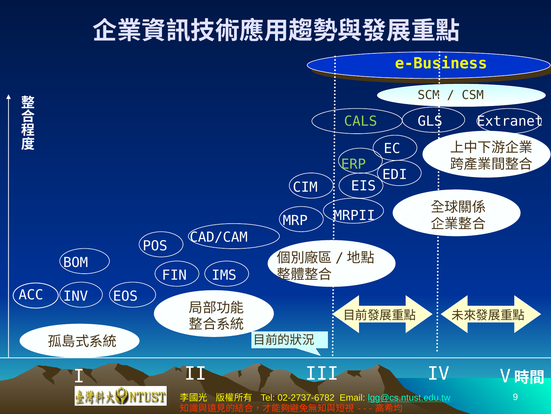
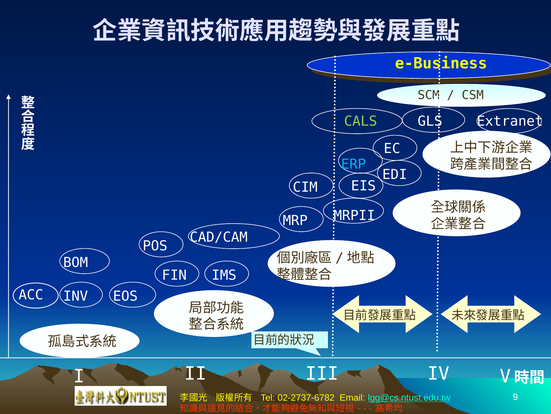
ERP colour: light green -> light blue (353, 164)
